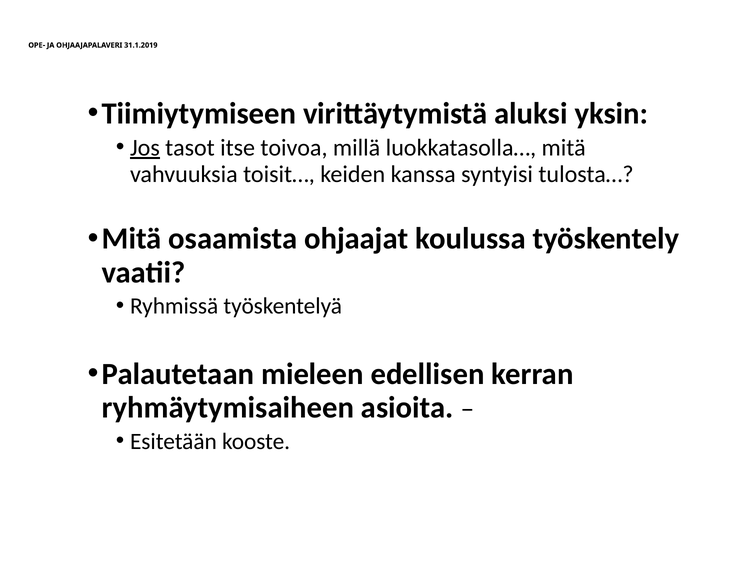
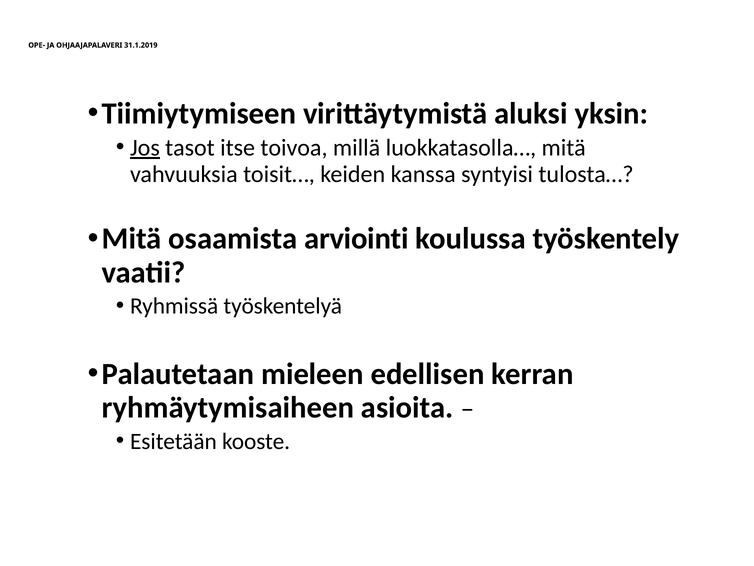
ohjaajat: ohjaajat -> arviointi (356, 239)
